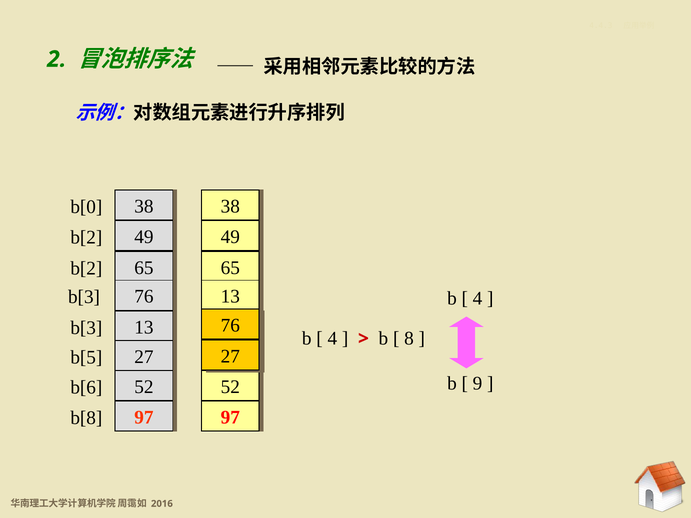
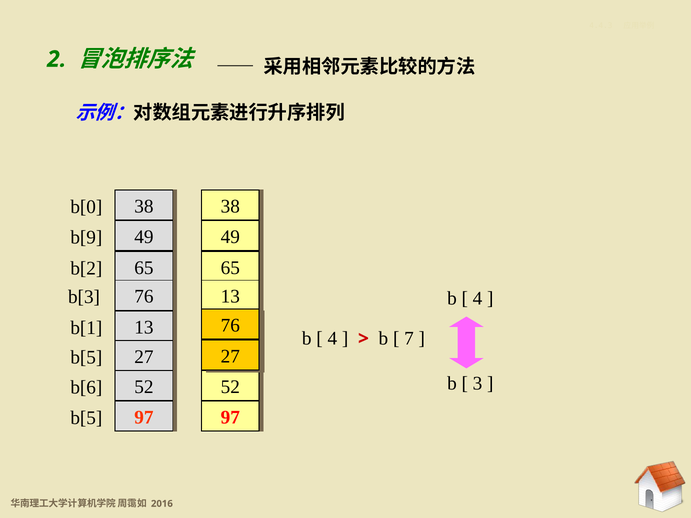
b[2: b[2 -> b[9 (86, 238)
b[3: b[3 -> b[1 (86, 328)
8: 8 -> 7 (409, 339)
9: 9 -> 3 (477, 384)
b[8: b[8 -> b[5 (86, 418)
